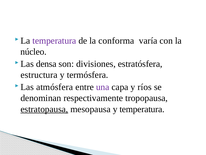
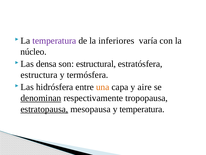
conforma: conforma -> inferiores (116, 41)
divisiones: divisiones -> estructural (96, 64)
atmósfera: atmósfera -> hidrósfera (55, 87)
una colour: purple -> orange (103, 87)
ríos: ríos -> aire (145, 87)
denominan underline: none -> present (41, 98)
